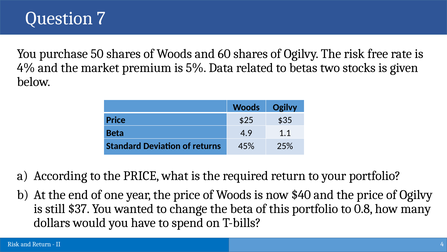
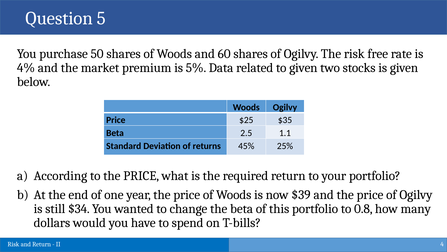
7: 7 -> 5 (101, 18)
to betas: betas -> given (303, 68)
4.9: 4.9 -> 2.5 (246, 133)
$40: $40 -> $39 (301, 194)
$37: $37 -> $34 (79, 208)
